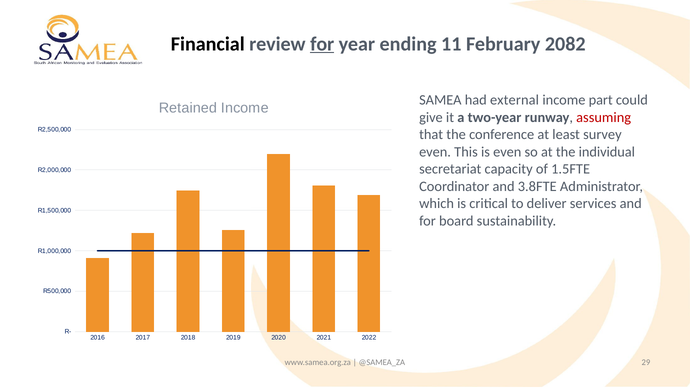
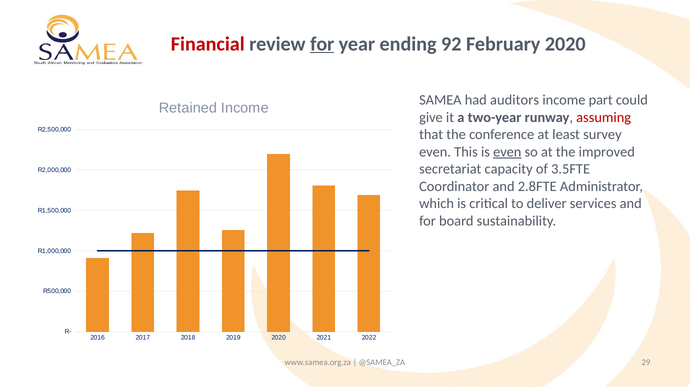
Financial colour: black -> red (208, 44)
11: 11 -> 92 (451, 44)
February 2082: 2082 -> 2020 (565, 44)
external: external -> auditors (515, 100)
even underline: none -> present (507, 152)
individual: individual -> improved (607, 152)
1.5FTE: 1.5FTE -> 3.5FTE (571, 169)
3.8FTE: 3.8FTE -> 2.8FTE (537, 186)
